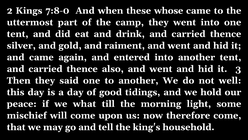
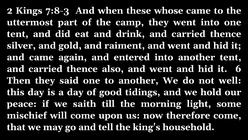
7:8-0: 7:8-0 -> 7:8-3 (57, 11)
3: 3 -> 6 (238, 69)
what: what -> saith (84, 103)
